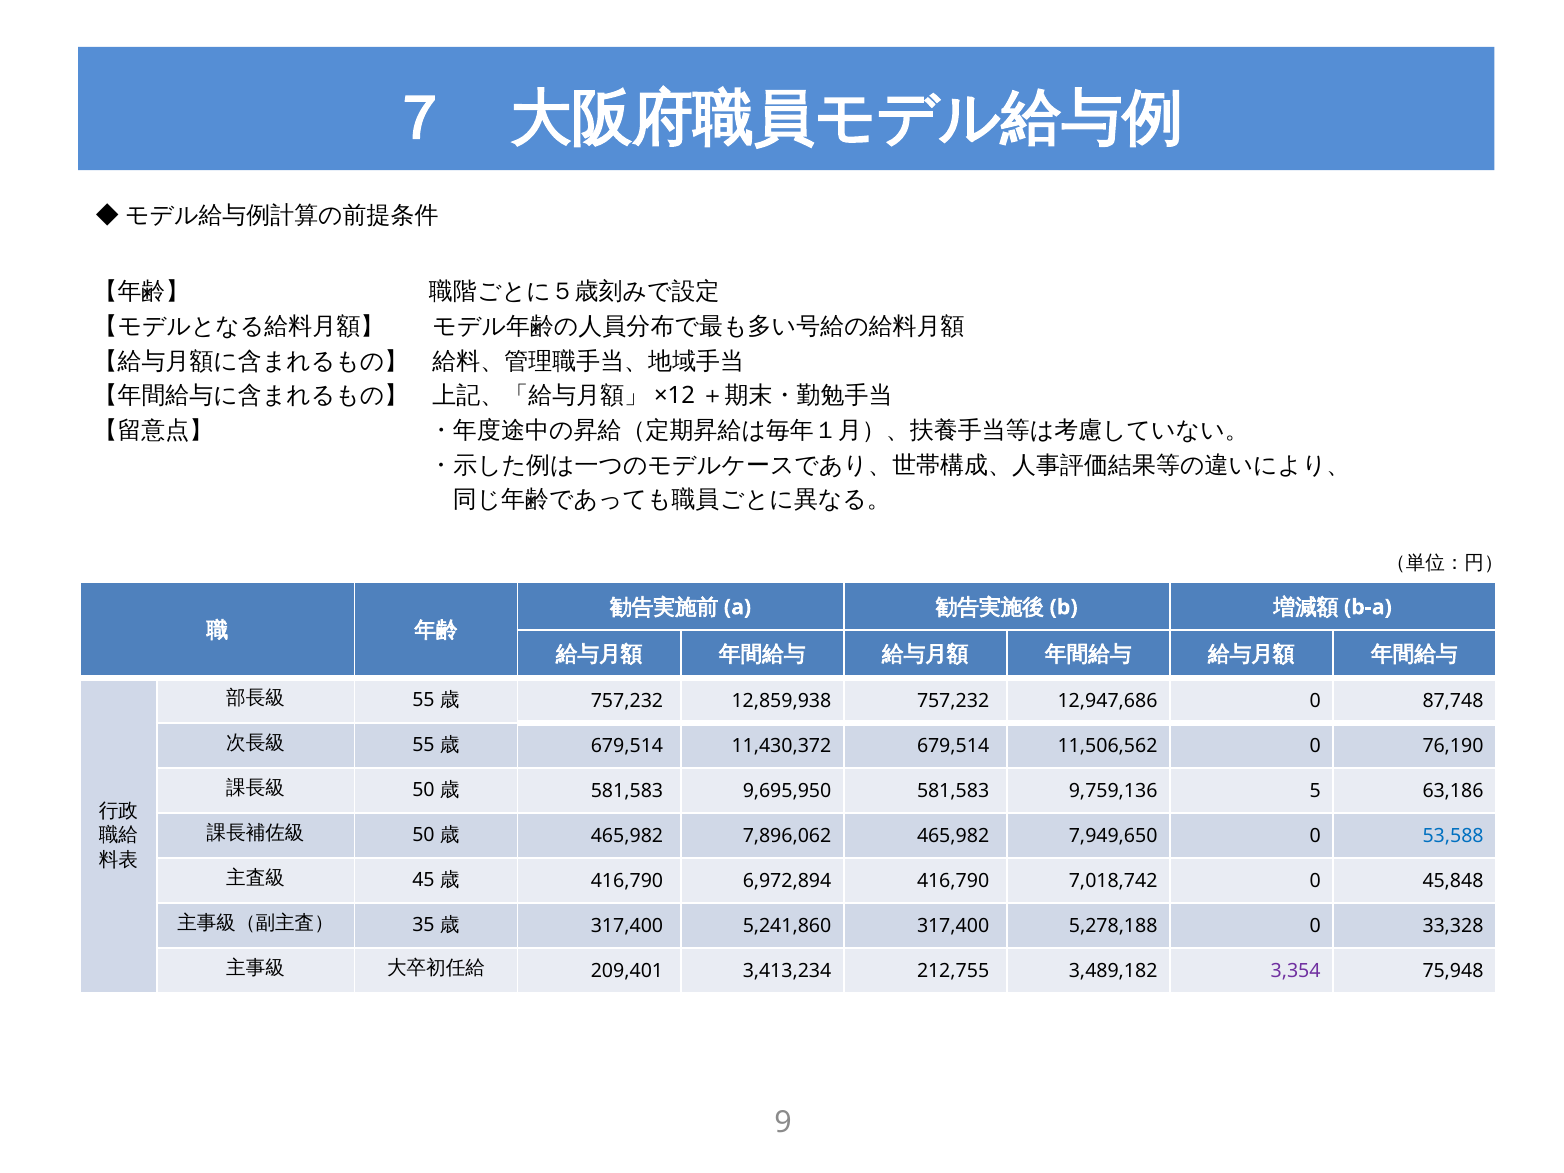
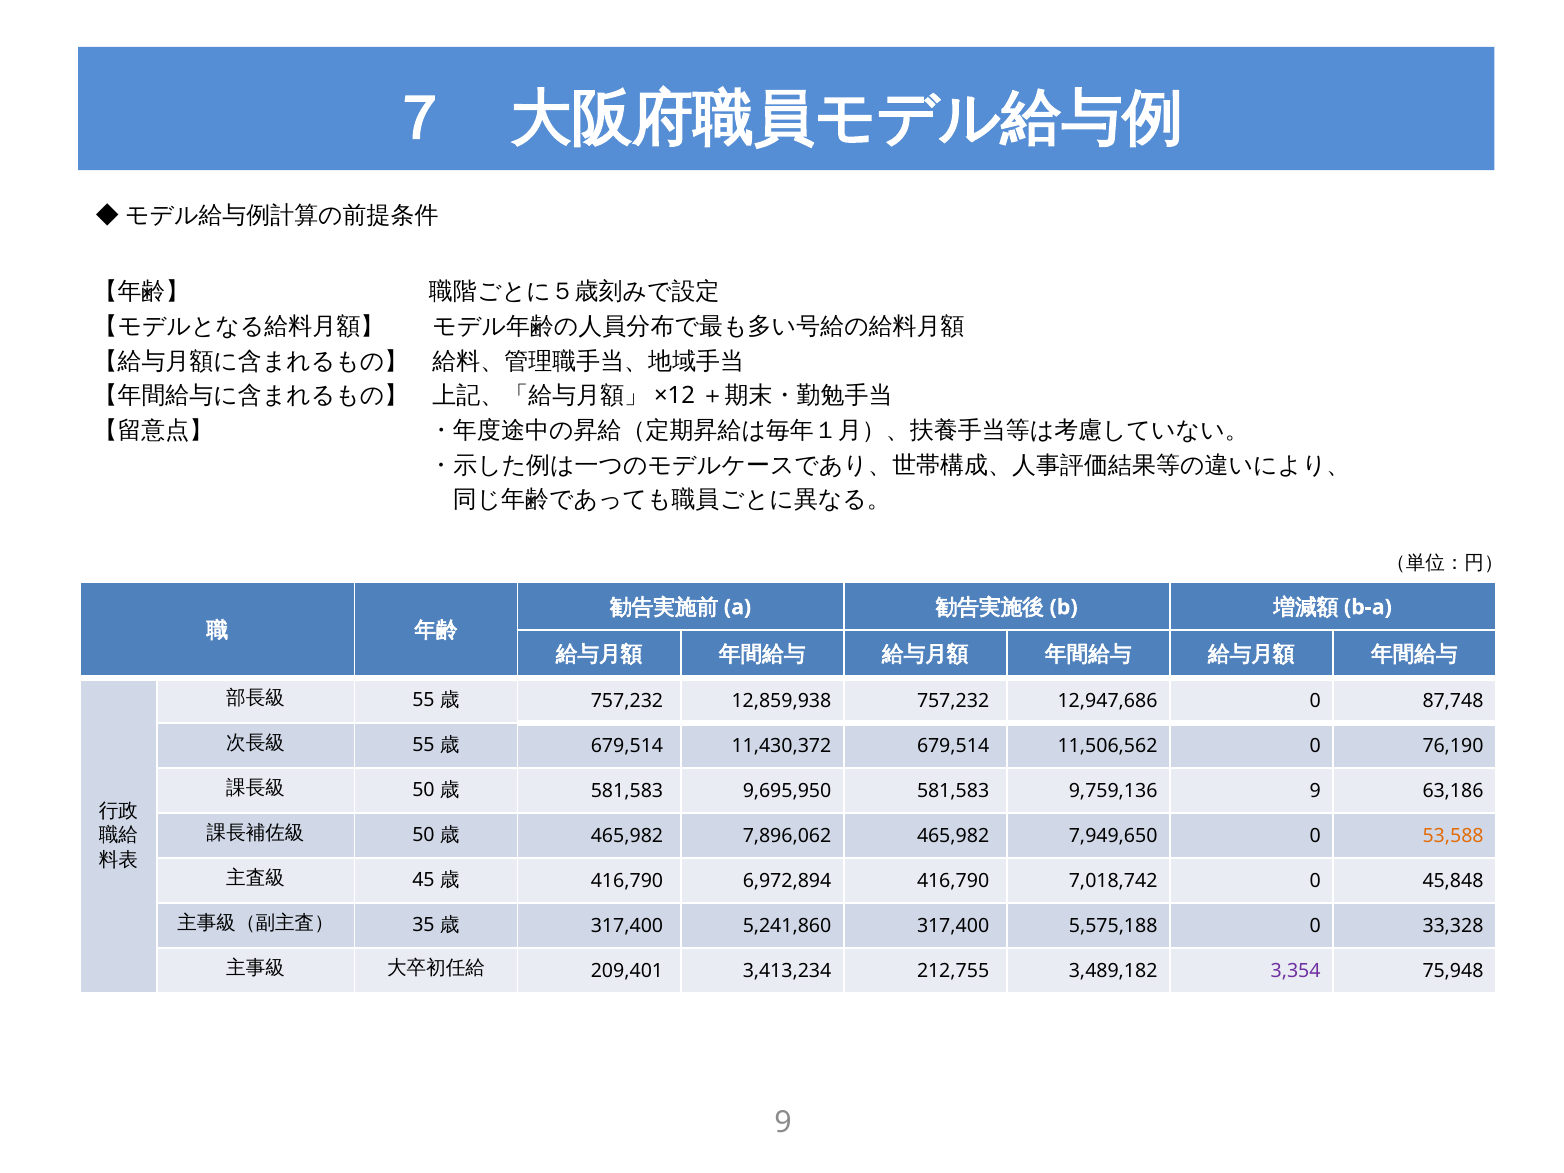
9,759,136 5: 5 -> 9 (1315, 791)
53,588 colour: blue -> orange (1453, 836)
5,278,188: 5,278,188 -> 5,575,188 (1113, 926)
